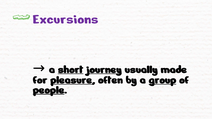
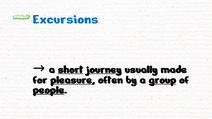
Excursions colour: purple -> blue (66, 19)
